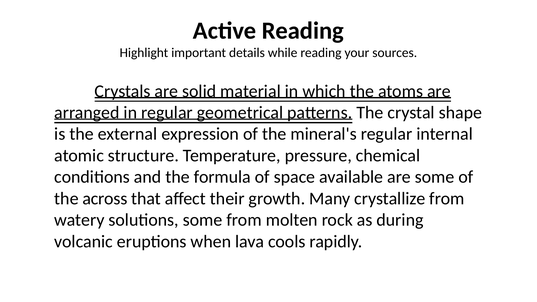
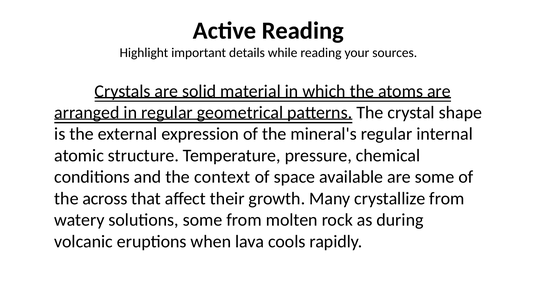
formula: formula -> context (222, 177)
